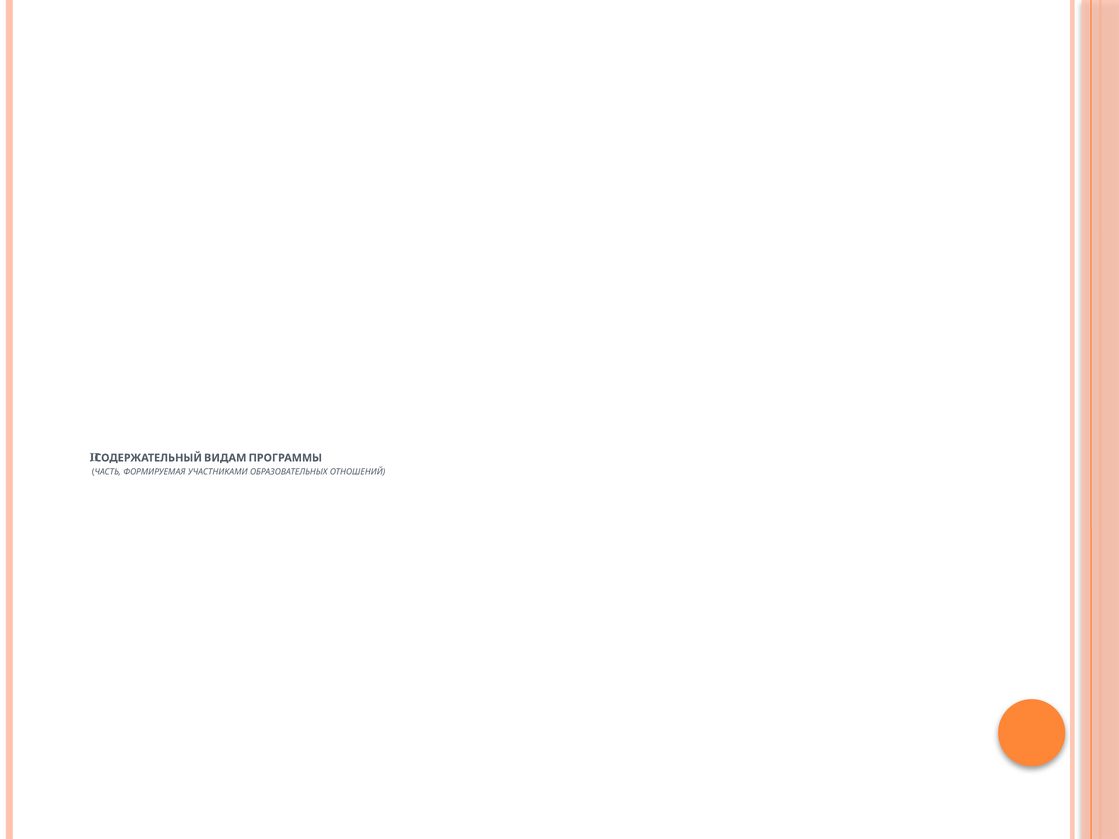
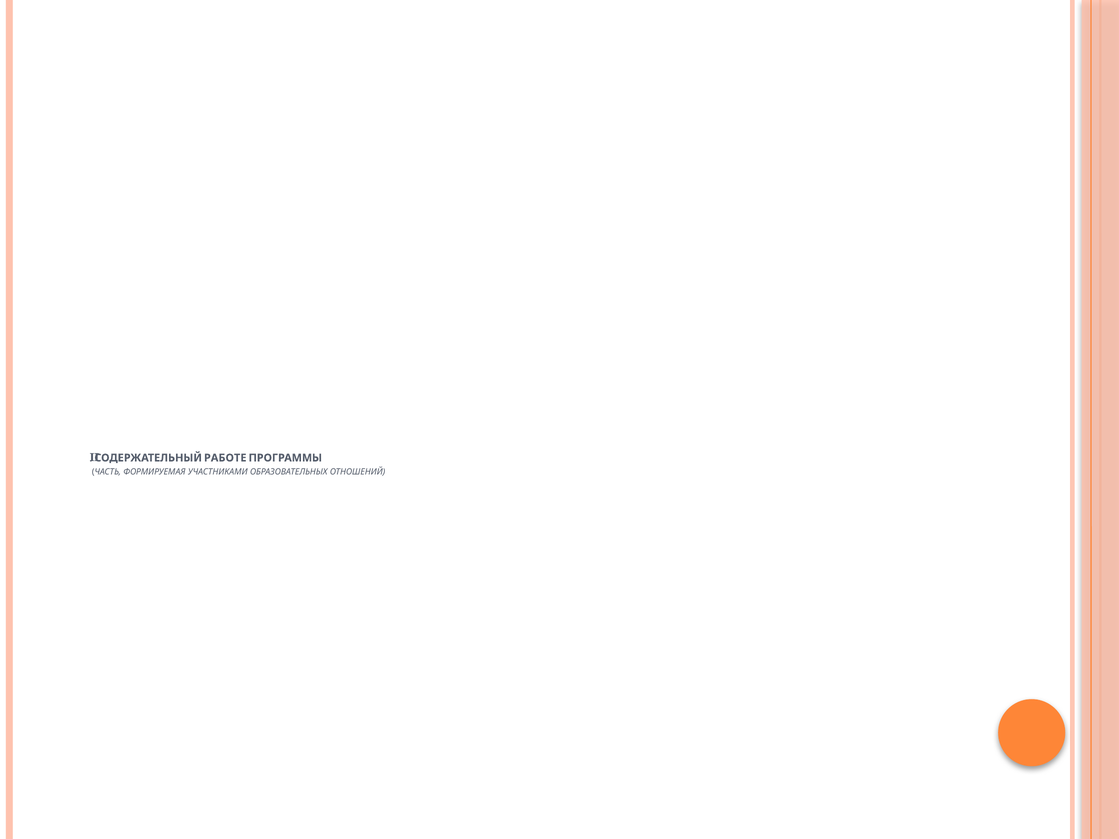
ВИДАМ: ВИДАМ -> РАБОТЕ (225, 458)
